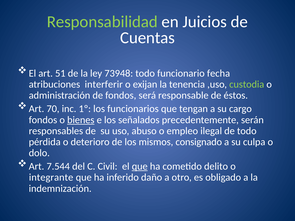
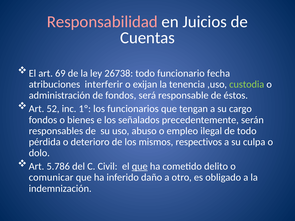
Responsabilidad colour: light green -> pink (102, 22)
51: 51 -> 69 (60, 73)
73948: 73948 -> 26738 (119, 73)
70: 70 -> 52 (53, 109)
bienes underline: present -> none (81, 120)
consignado: consignado -> respectivos (199, 142)
7.544: 7.544 -> 5.786 (58, 167)
integrante: integrante -> comunicar (51, 178)
